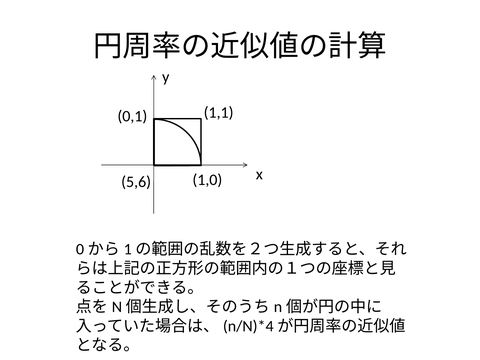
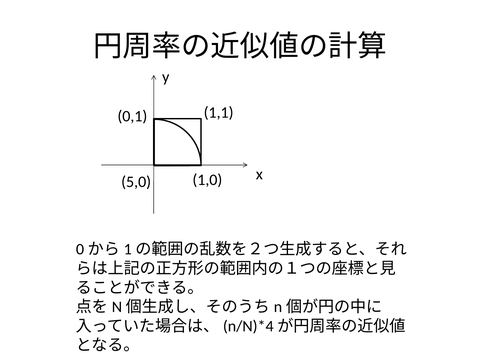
5,6: 5,6 -> 5,0 (136, 182)
